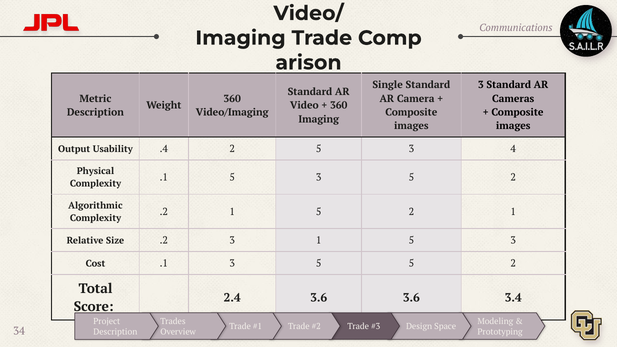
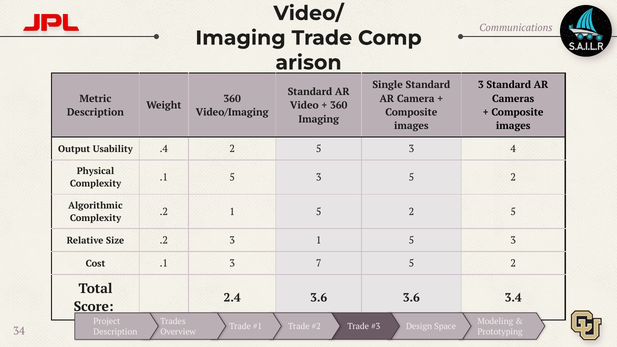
5 2 1: 1 -> 5 (513, 212)
.1 3 5: 5 -> 7 (319, 263)
